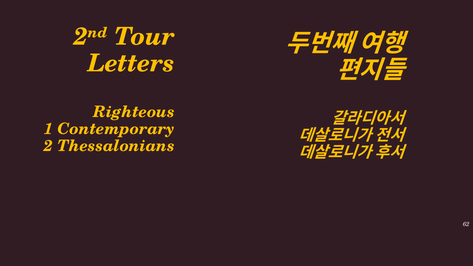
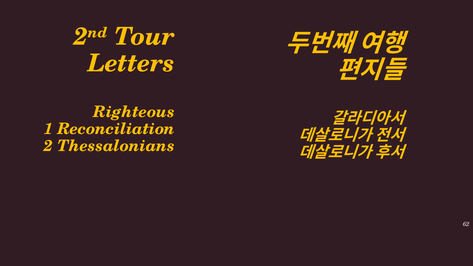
Contemporary: Contemporary -> Reconciliation (116, 129)
